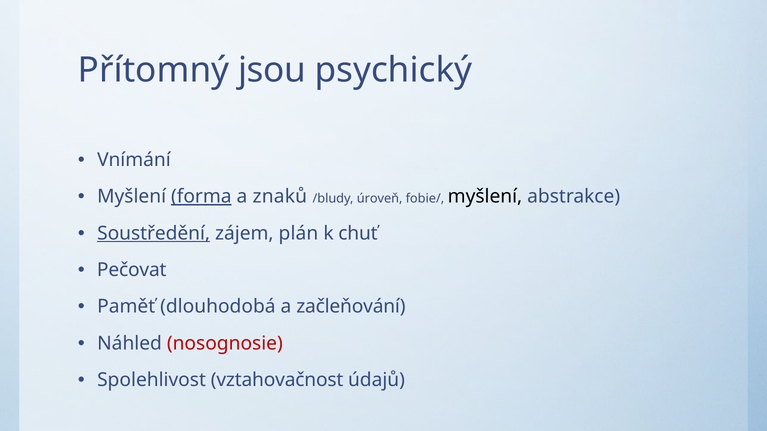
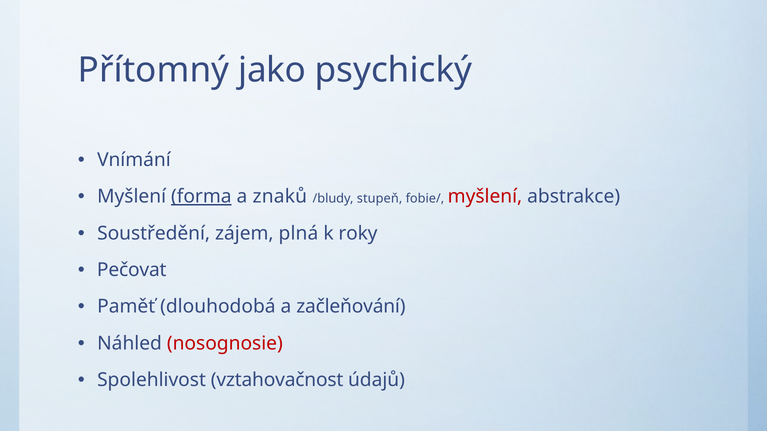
jsou: jsou -> jako (272, 70)
úroveň: úroveň -> stupeň (380, 199)
myšlení colour: black -> red (485, 197)
Soustředění underline: present -> none (154, 234)
plán: plán -> plná (298, 234)
chuť: chuť -> roky (358, 234)
